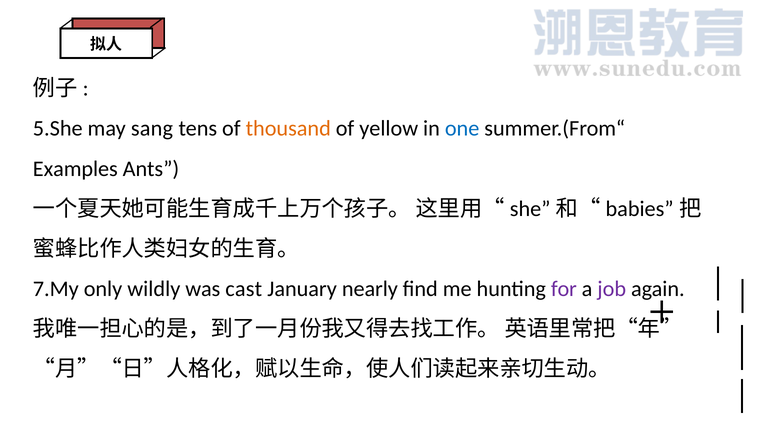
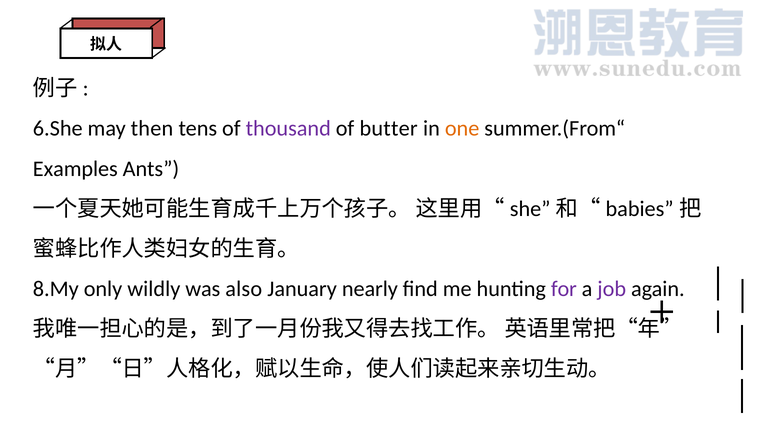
5.She: 5.She -> 6.She (58, 129)
sang: sang -> then (152, 129)
thousand colour: orange -> purple (288, 129)
yellow: yellow -> butter (389, 129)
one colour: blue -> orange (462, 129)
7.My: 7.My -> 8.My (56, 289)
cast: cast -> also (244, 289)
